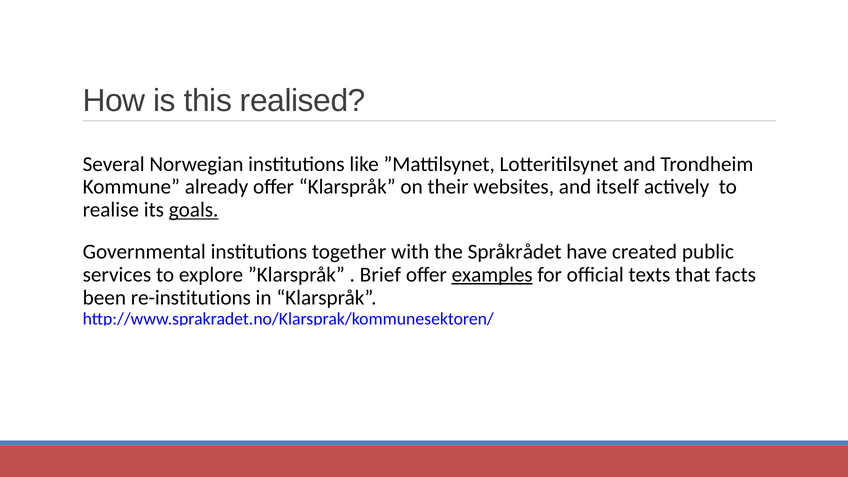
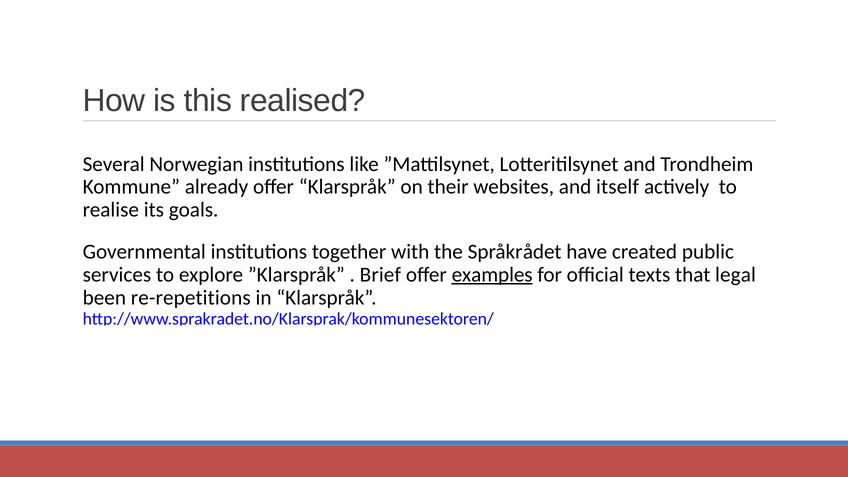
goals underline: present -> none (194, 210)
facts: facts -> legal (735, 275)
re-institutions: re-institutions -> re-repetitions (191, 298)
